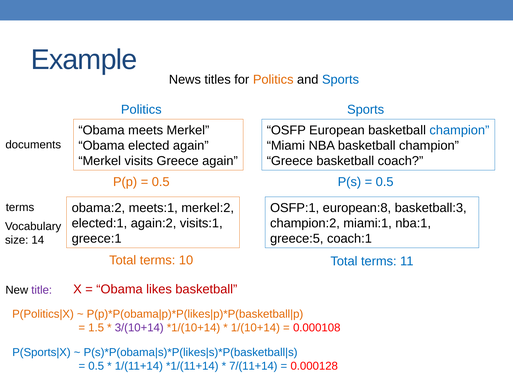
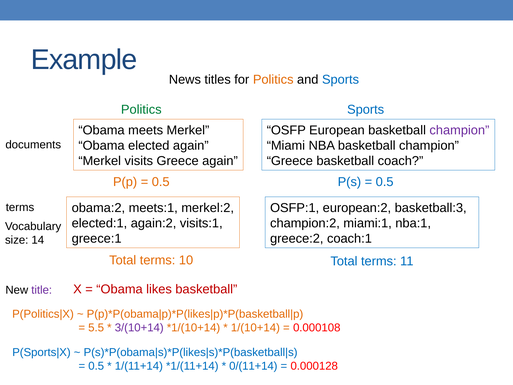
Politics colour: blue -> green (141, 109)
champion colour: blue -> purple (459, 130)
european:8: european:8 -> european:2 (357, 208)
greece:5: greece:5 -> greece:2 (297, 239)
1.5: 1.5 -> 5.5 (96, 328)
7/(11+14: 7/(11+14 -> 0/(11+14 (253, 366)
